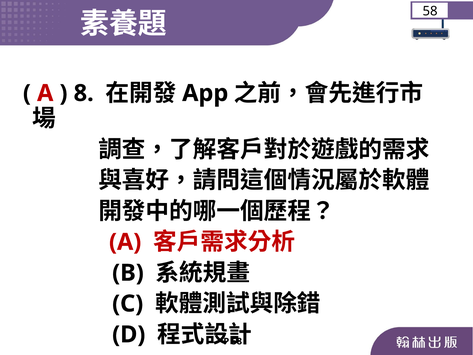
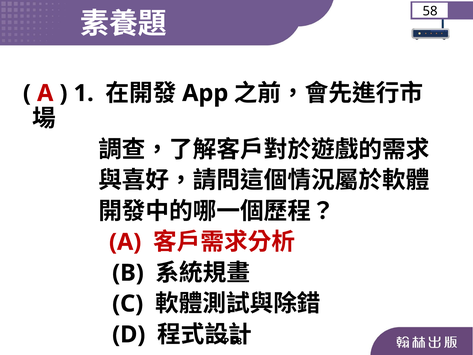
8: 8 -> 1 (84, 93)
